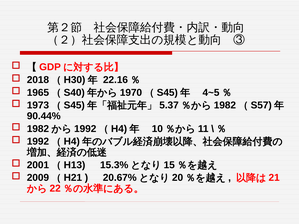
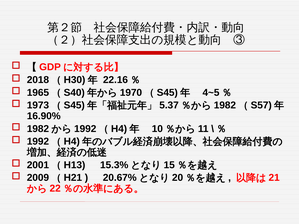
90.44%: 90.44% -> 16.90% (44, 116)
